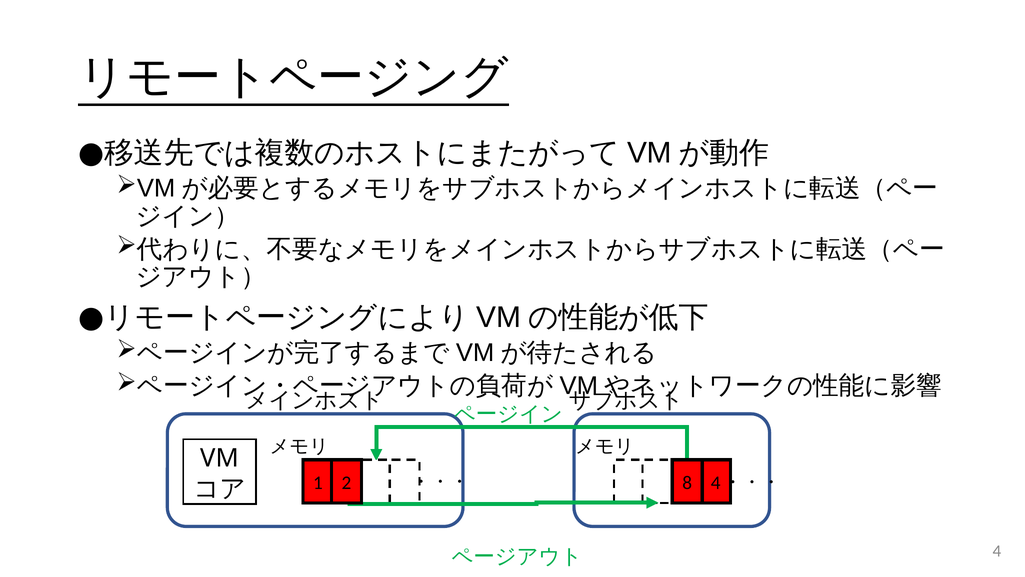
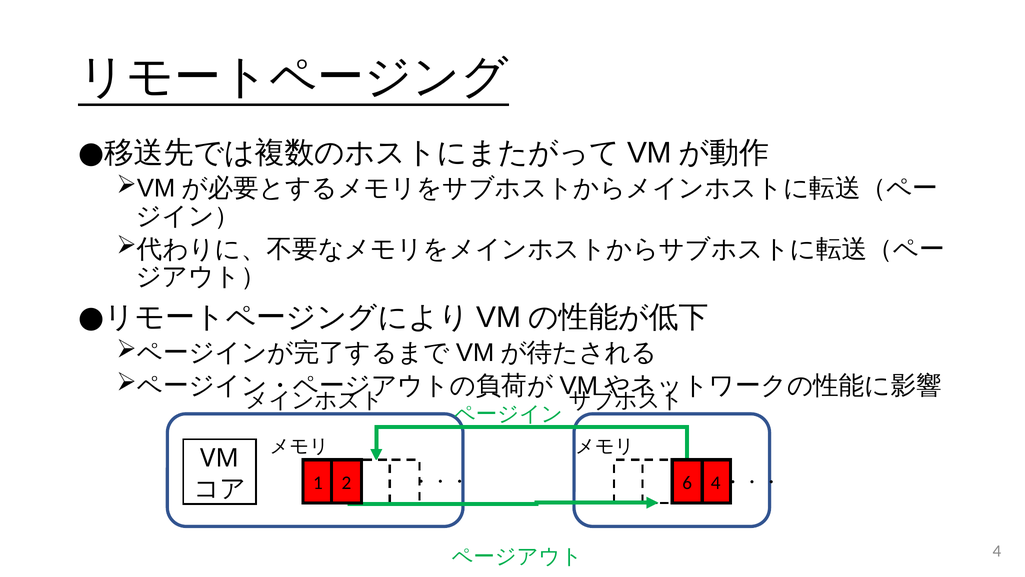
8: 8 -> 6 (687, 482)
